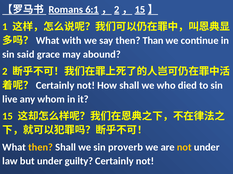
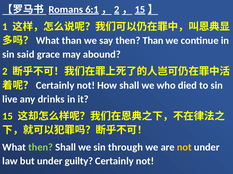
with: with -> than (72, 41)
whom: whom -> drinks (51, 100)
then colour: yellow -> light green (41, 148)
proverb: proverb -> through (126, 148)
